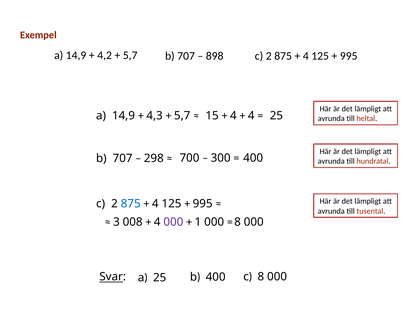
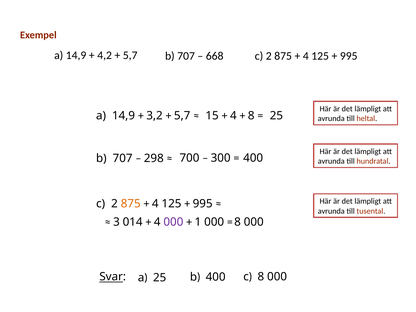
898: 898 -> 668 (215, 56)
4,3: 4,3 -> 3,2 (155, 116)
4: 4 -> 8 (251, 116)
875 colour: blue -> orange (131, 204)
008: 008 -> 014 (133, 222)
